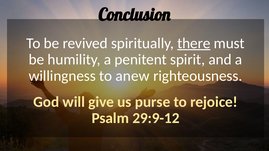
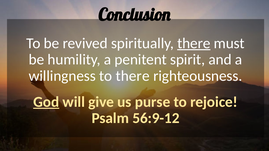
to anew: anew -> there (133, 76)
God underline: none -> present (46, 102)
29:9-12: 29:9-12 -> 56:9-12 (156, 118)
